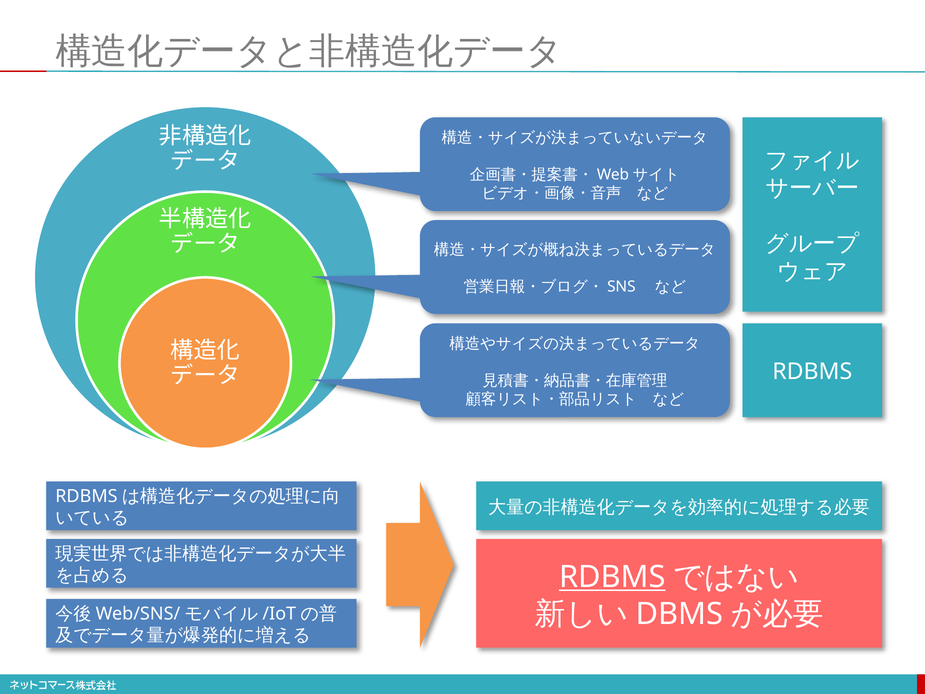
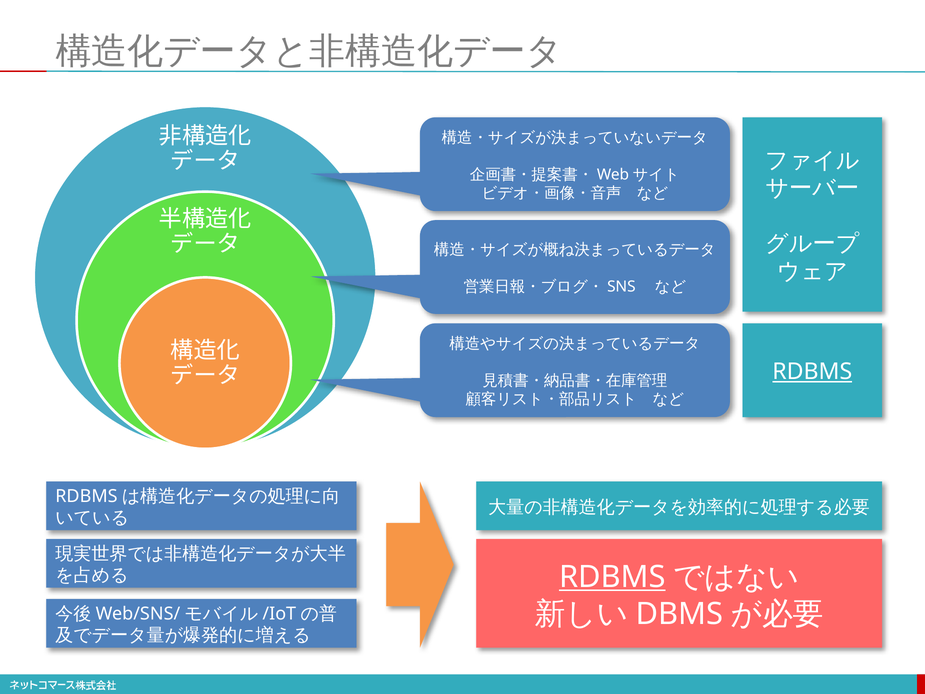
RDBMS underline: none -> present (812, 372)
